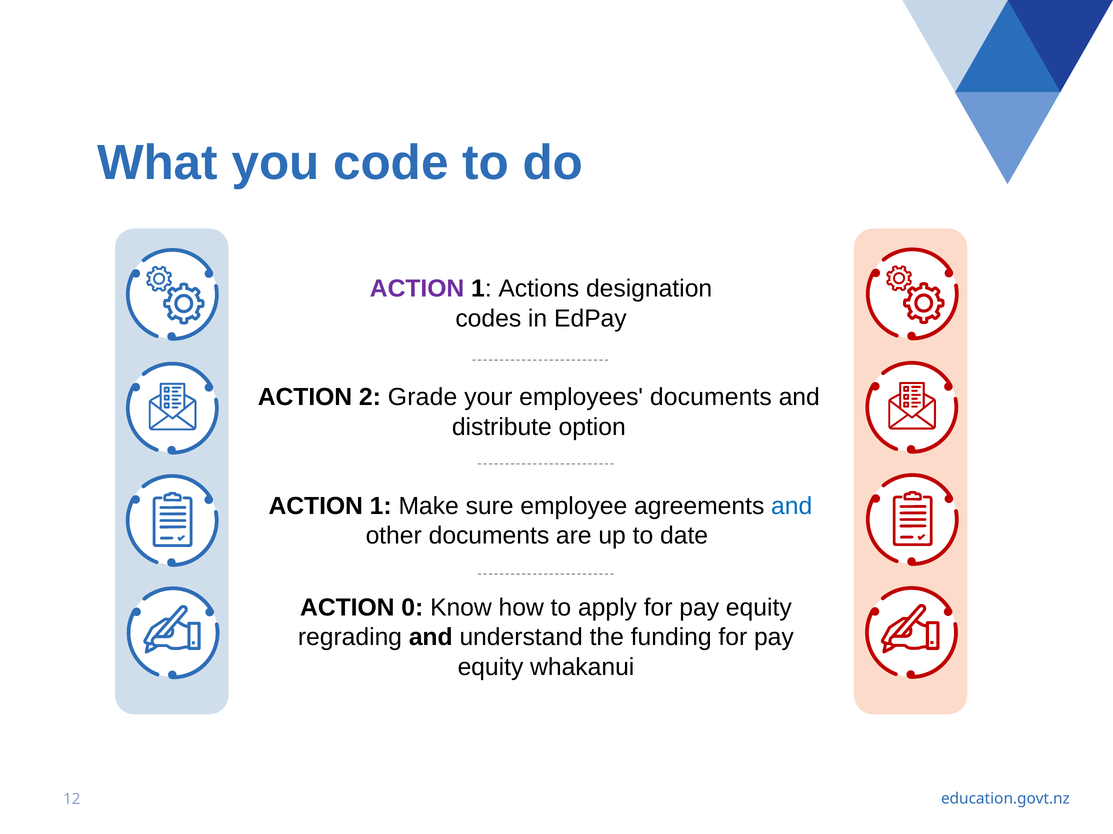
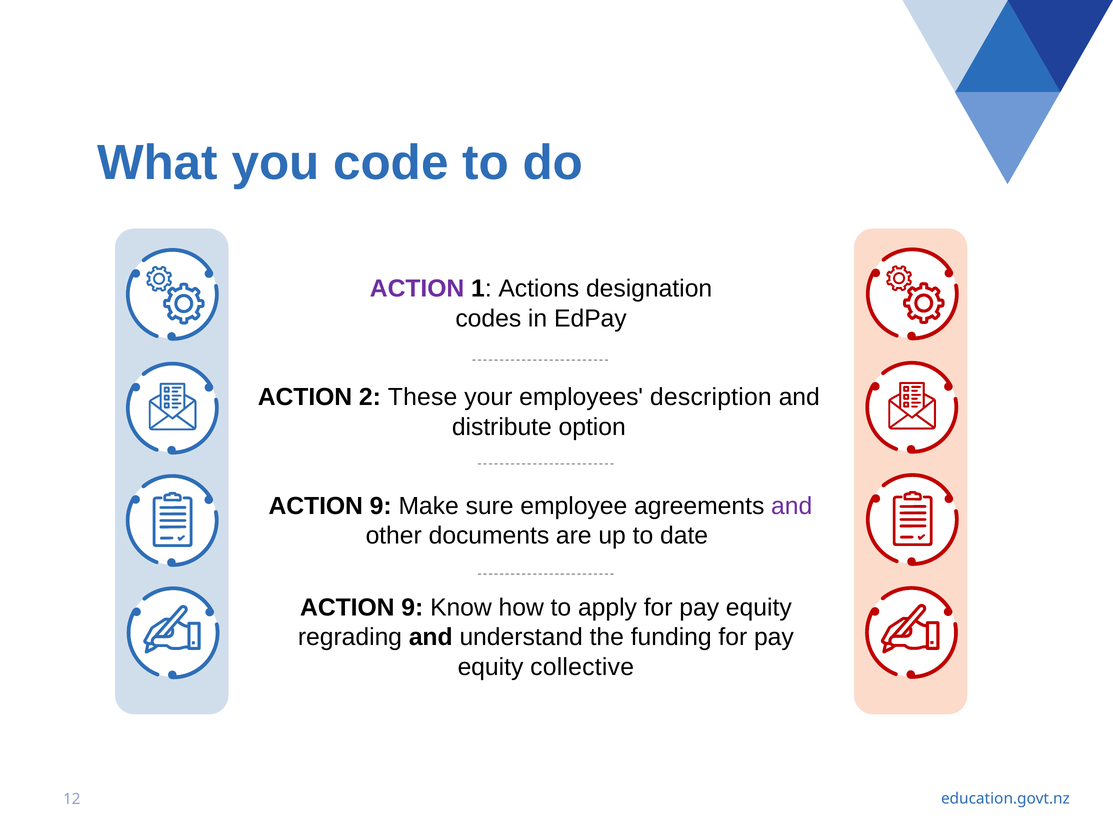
Grade: Grade -> These (423, 398)
employees documents: documents -> description (711, 398)
1: 1 -> 9 (381, 506)
and colour: blue -> purple (792, 506)
0: 0 -> 9 (412, 608)
whakanui: whakanui -> collective (582, 667)
